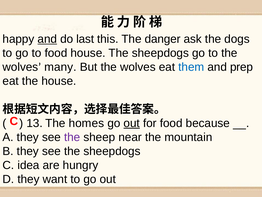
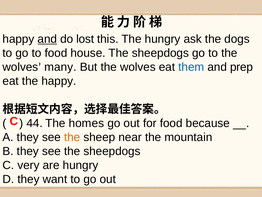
last: last -> lost (85, 39)
The danger: danger -> hungry (163, 39)
the house: house -> happy (59, 81)
13: 13 -> 44 (35, 123)
out underline: present -> none (132, 123)
the colour: purple -> orange (72, 137)
idea: idea -> very (28, 165)
